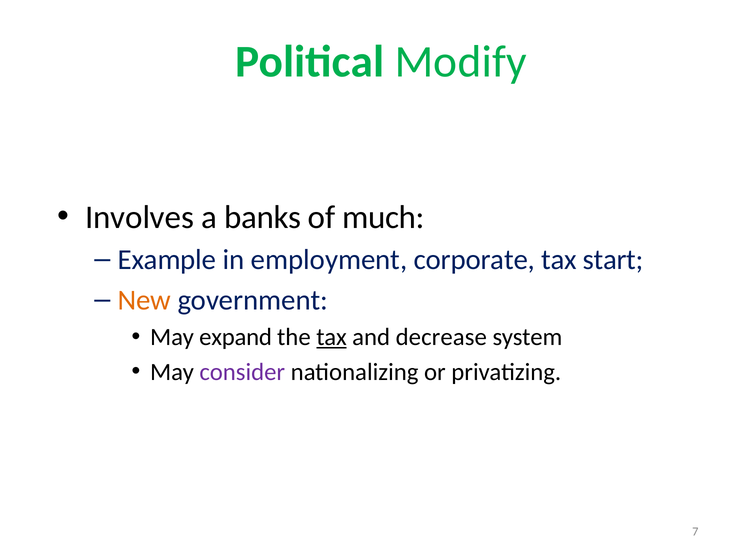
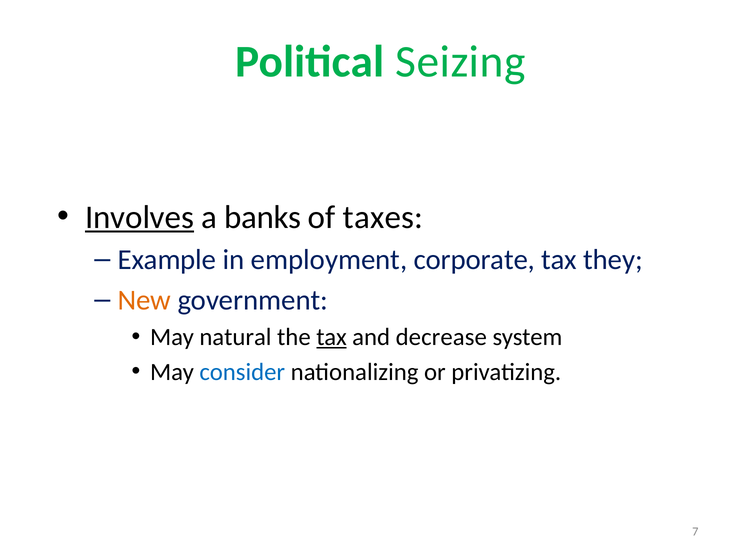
Modify: Modify -> Seizing (460, 62)
Involves underline: none -> present (140, 217)
much: much -> taxes (383, 217)
start: start -> they (613, 260)
expand: expand -> natural (235, 337)
consider colour: purple -> blue (242, 372)
